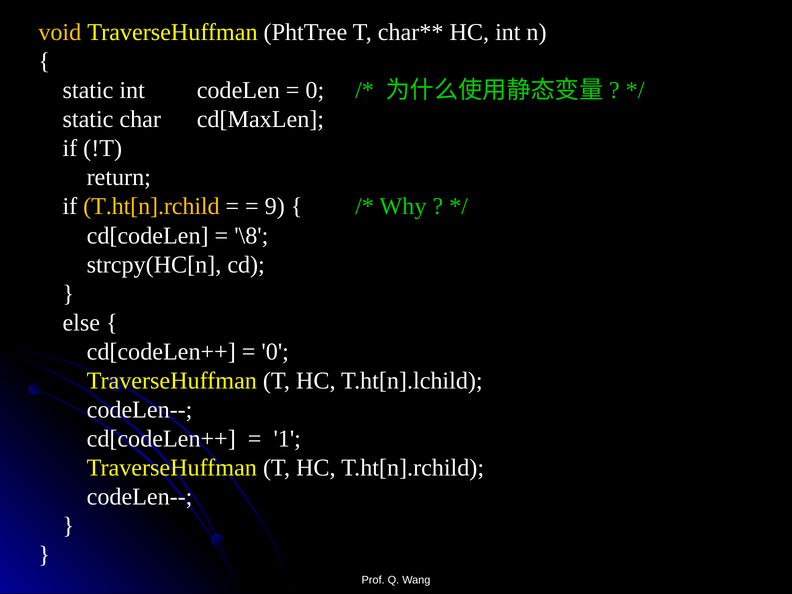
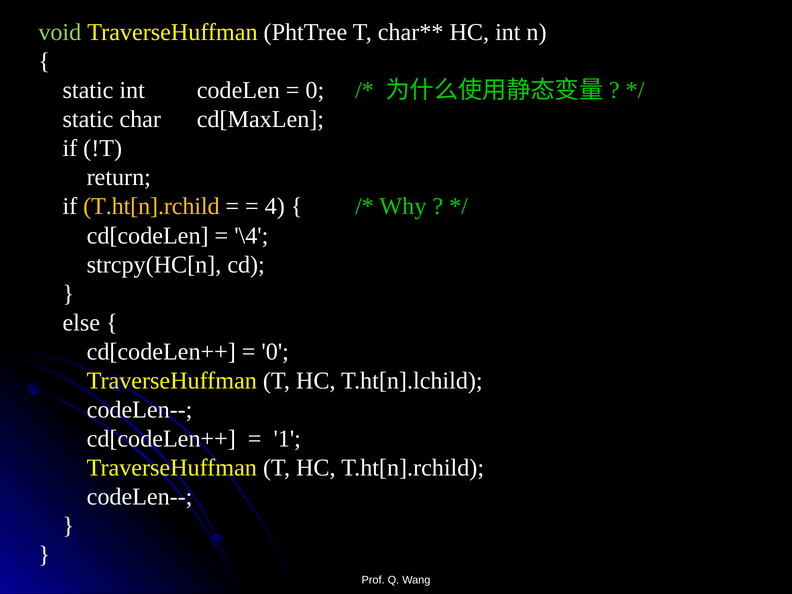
void colour: yellow -> light green (60, 32)
9: 9 -> 4 (275, 207)
\8: \8 -> \4 (251, 236)
